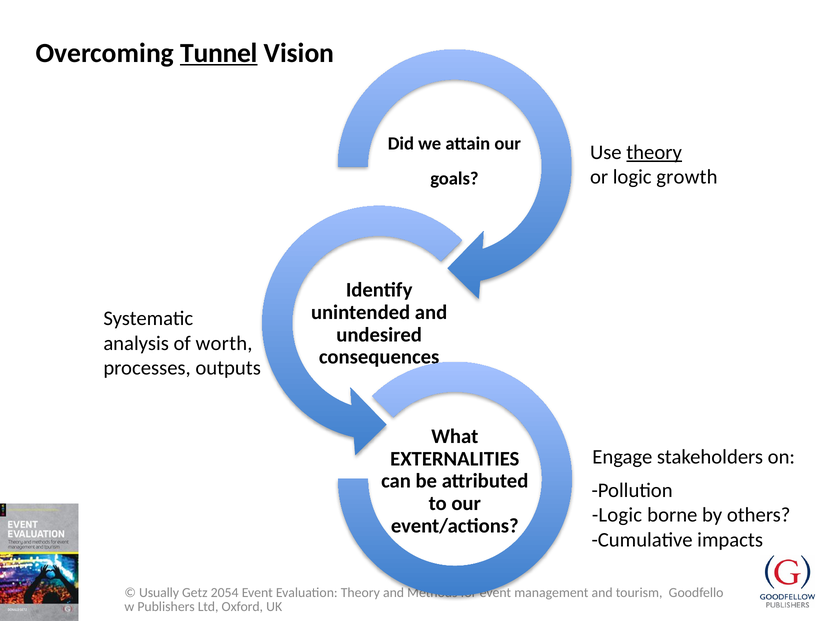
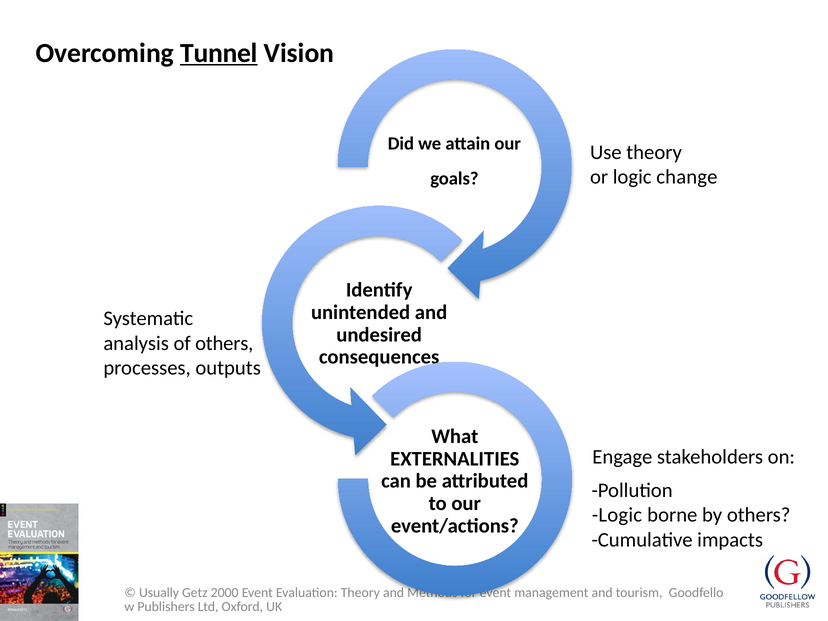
theory underline: present -> none (654, 152)
growth: growth -> change (687, 177)
of worth: worth -> others (224, 343)
2054: 2054 -> 2000 (225, 593)
